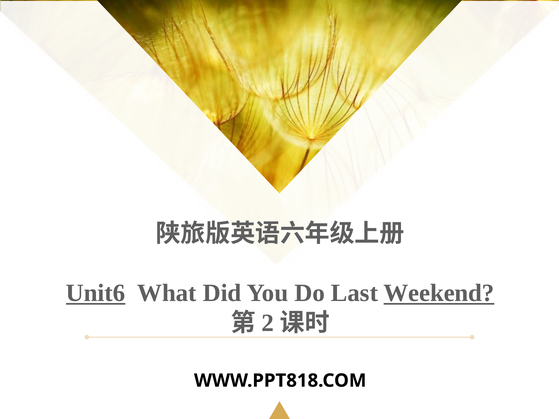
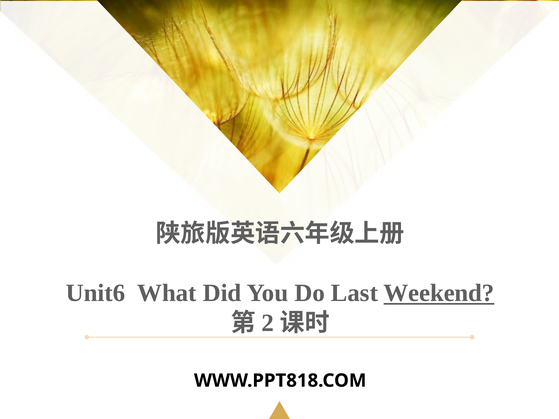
Unit6 underline: present -> none (96, 293)
